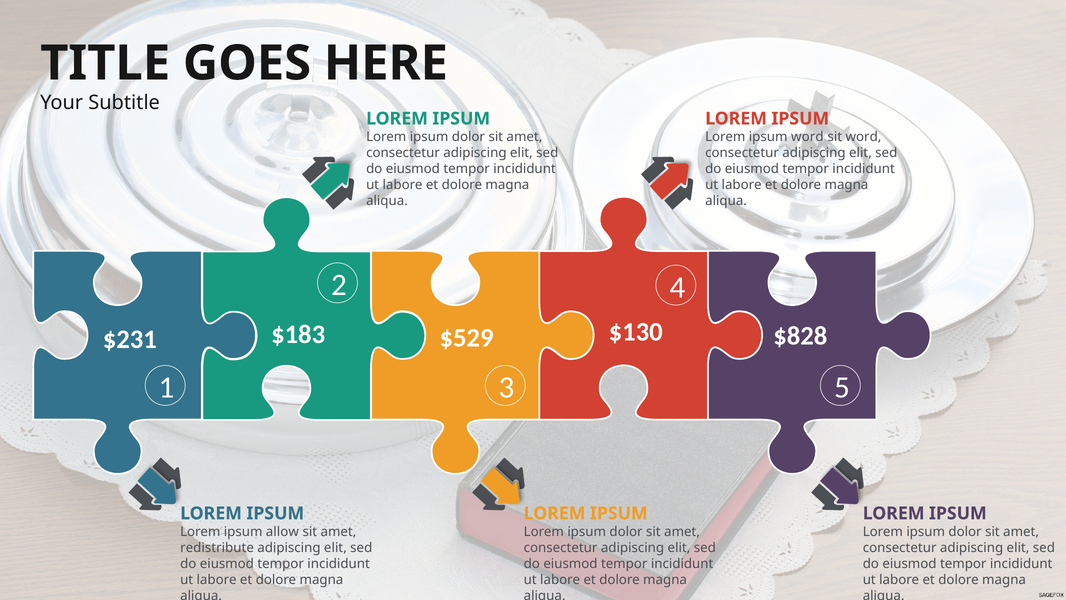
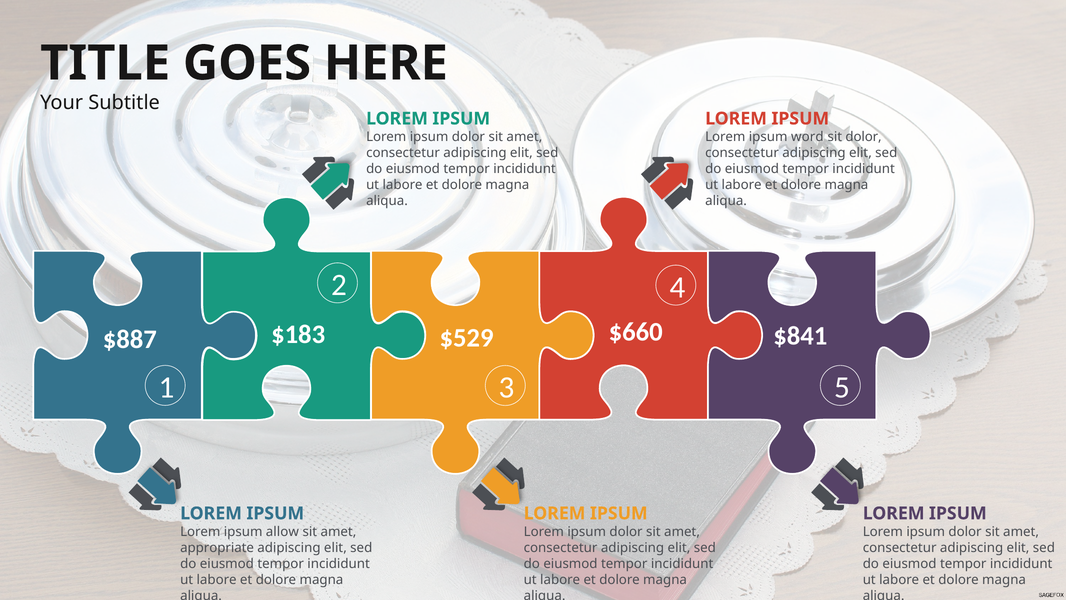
sit word: word -> dolor (864, 137)
$130: $130 -> $660 (636, 332)
$828: $828 -> $841 (800, 336)
$231: $231 -> $887 (130, 339)
redistribute: redistribute -> appropriate (217, 547)
